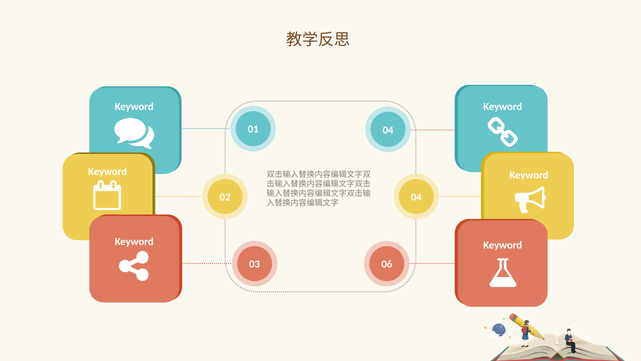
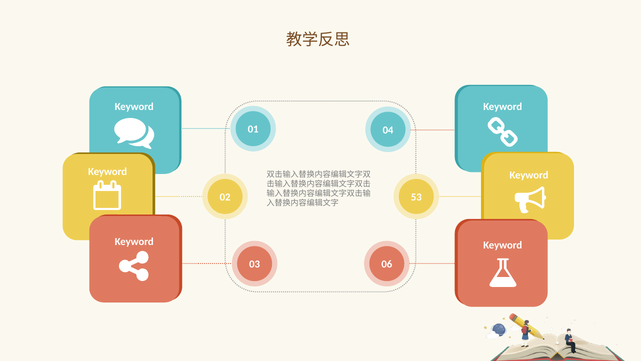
02 04: 04 -> 53 (416, 197)
